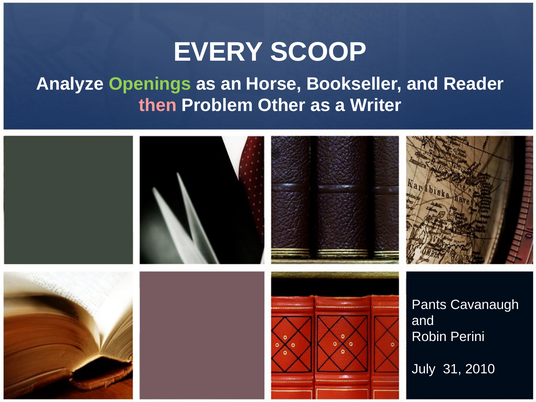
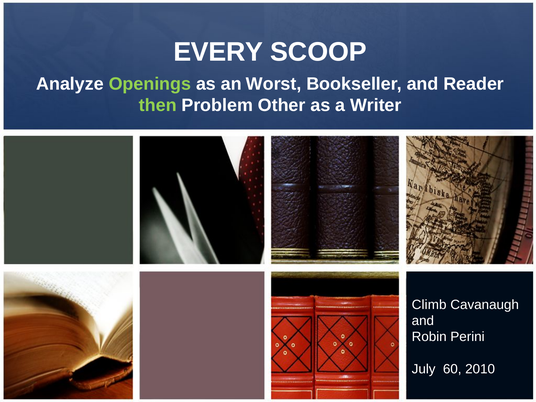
Horse: Horse -> Worst (274, 84)
then colour: pink -> light green (158, 105)
Pants: Pants -> Climb (429, 305)
31: 31 -> 60 (452, 369)
